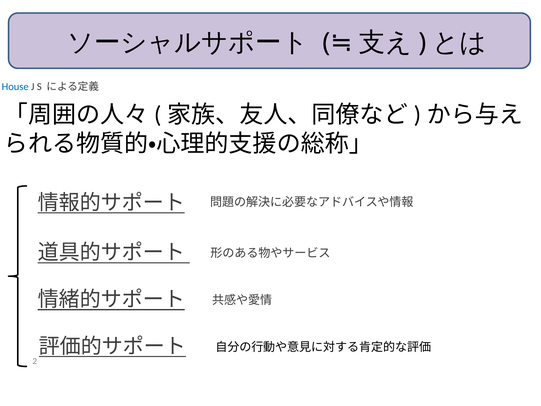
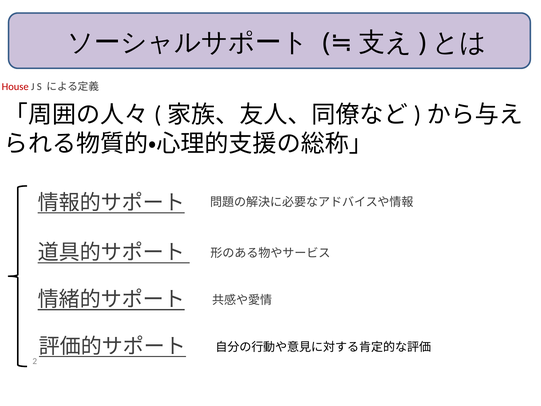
House colour: blue -> red (15, 87)
